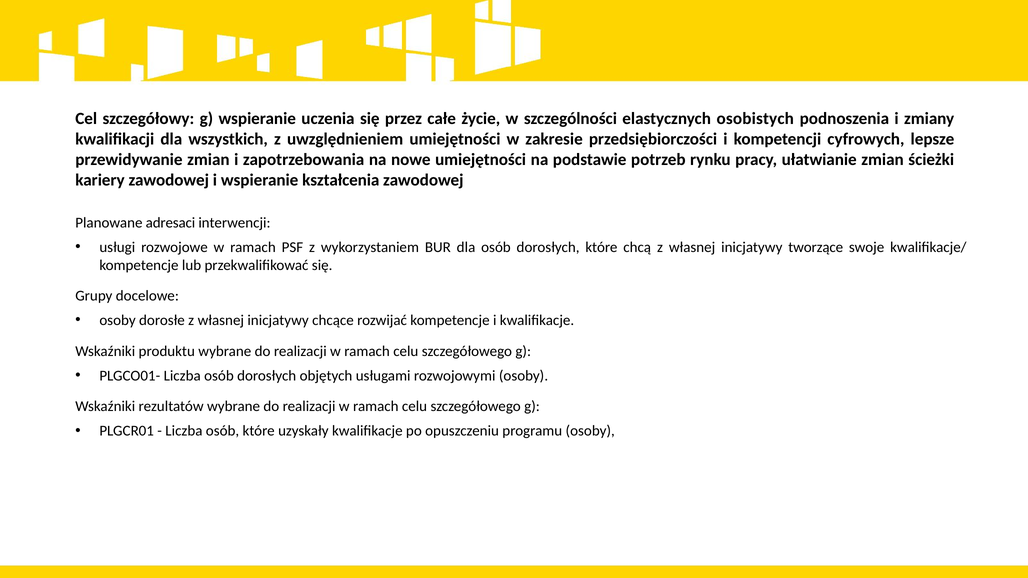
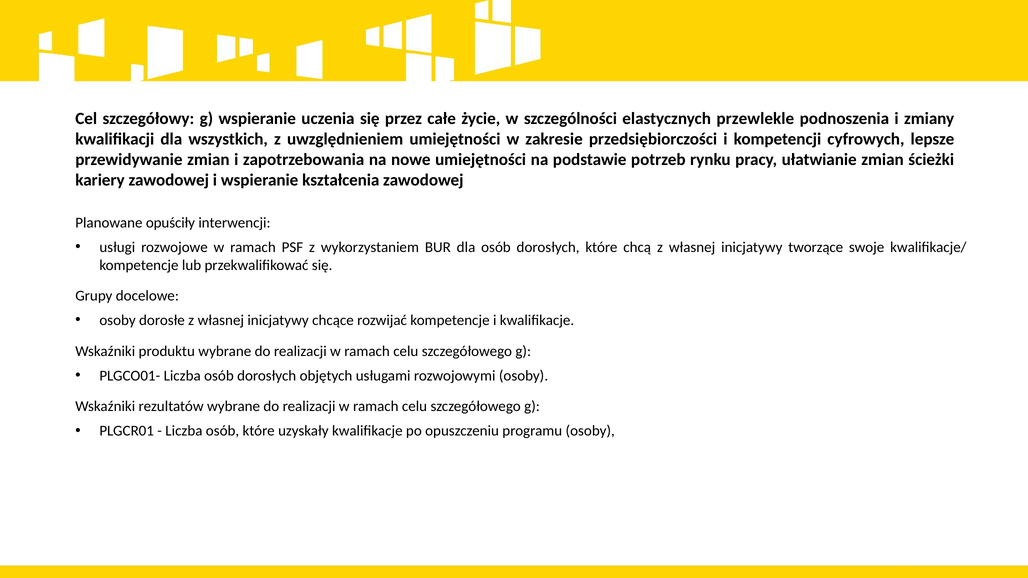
osobistych: osobistych -> przewlekle (755, 119)
adresaci: adresaci -> opuściły (170, 223)
